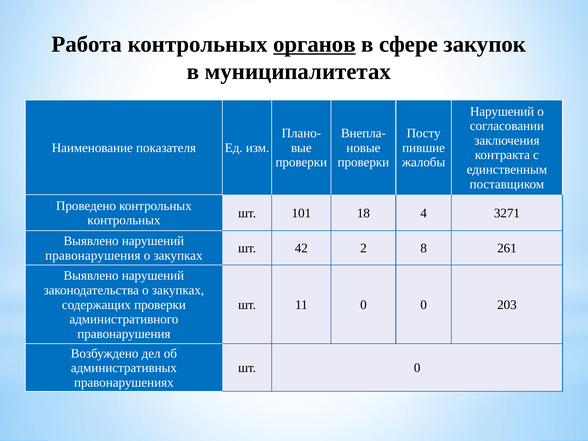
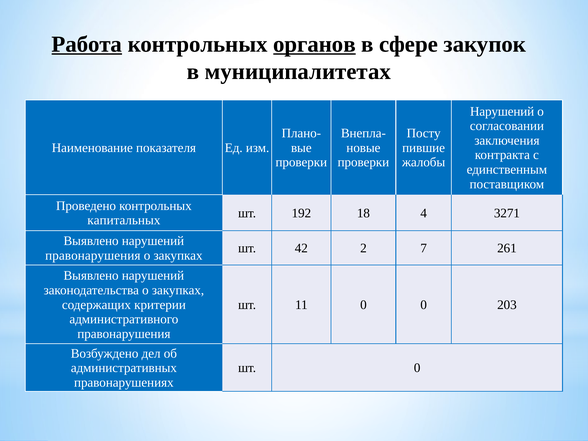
Работа underline: none -> present (87, 44)
101: 101 -> 192 (301, 213)
контрольных: контрольных -> капитальных (124, 220)
8: 8 -> 7 (424, 248)
содержащих проверки: проверки -> критерии (160, 305)
